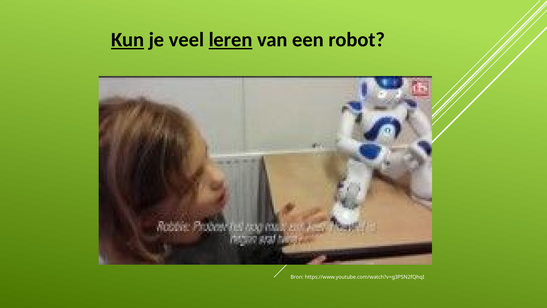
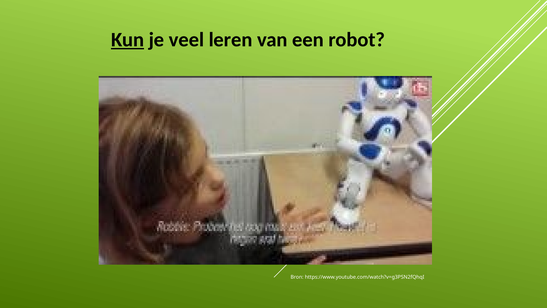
leren underline: present -> none (231, 40)
